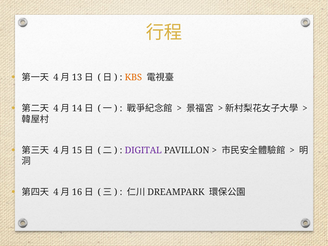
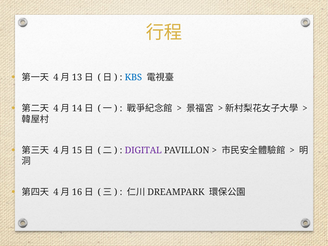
KBS colour: orange -> blue (133, 77)
